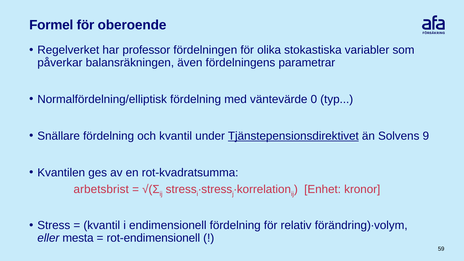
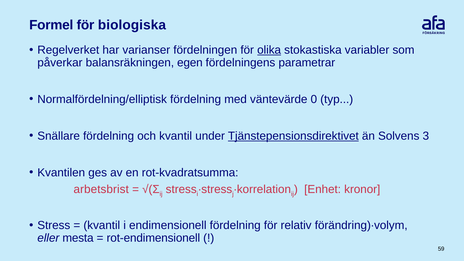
oberoende: oberoende -> biologiska (132, 25)
professor: professor -> varianser (146, 50)
olika underline: none -> present (269, 50)
även: även -> egen (190, 63)
9: 9 -> 3 (426, 136)
